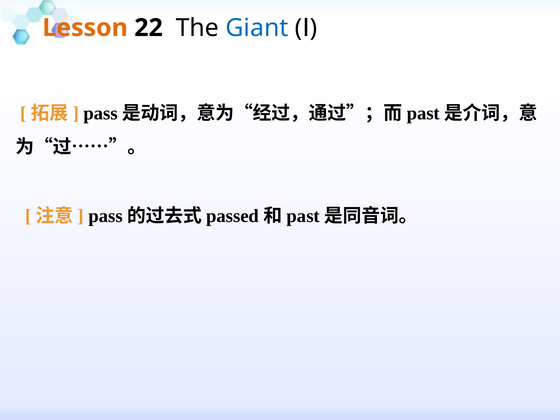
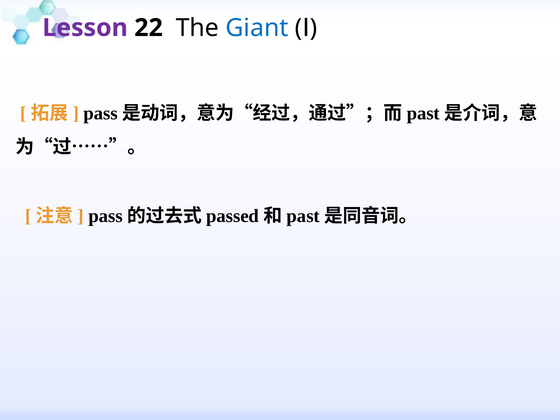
Lesson colour: orange -> purple (85, 28)
